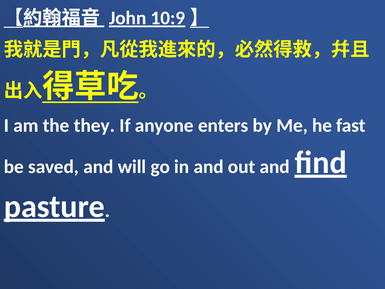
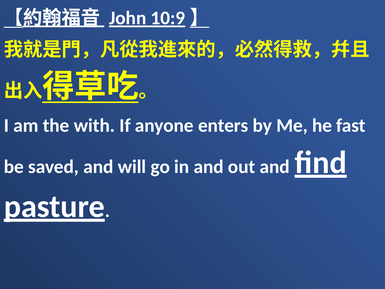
they: they -> with (94, 125)
